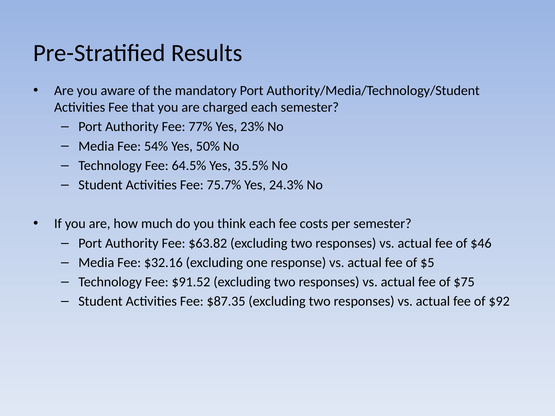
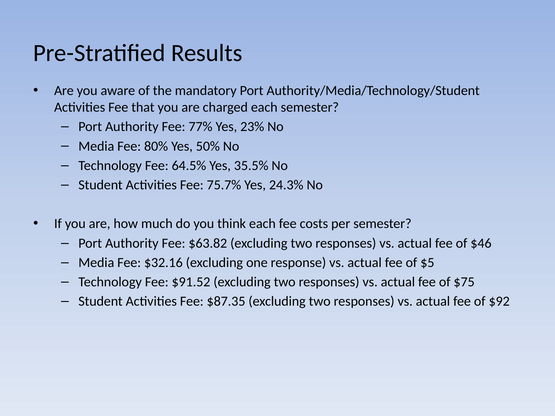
54%: 54% -> 80% (156, 146)
